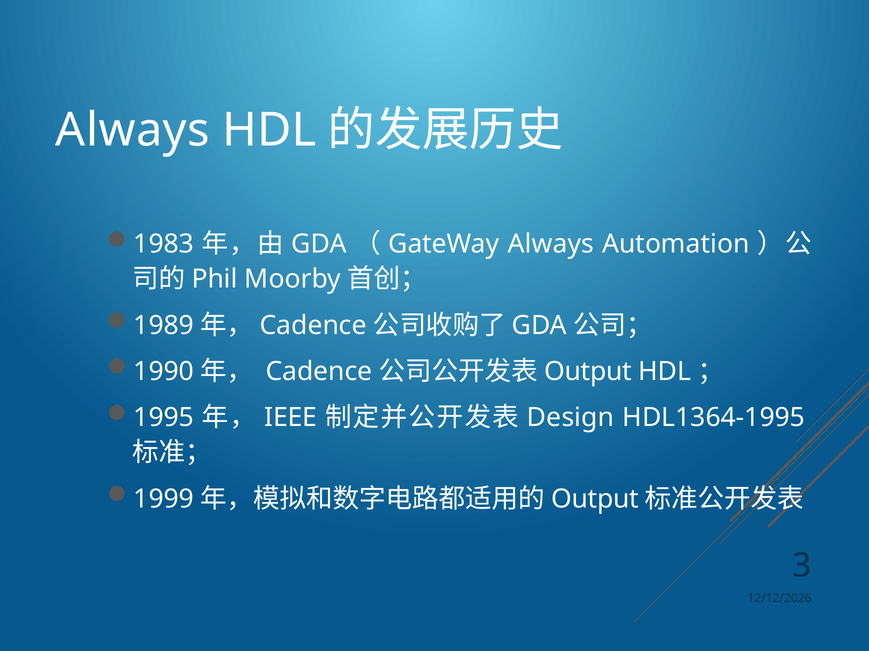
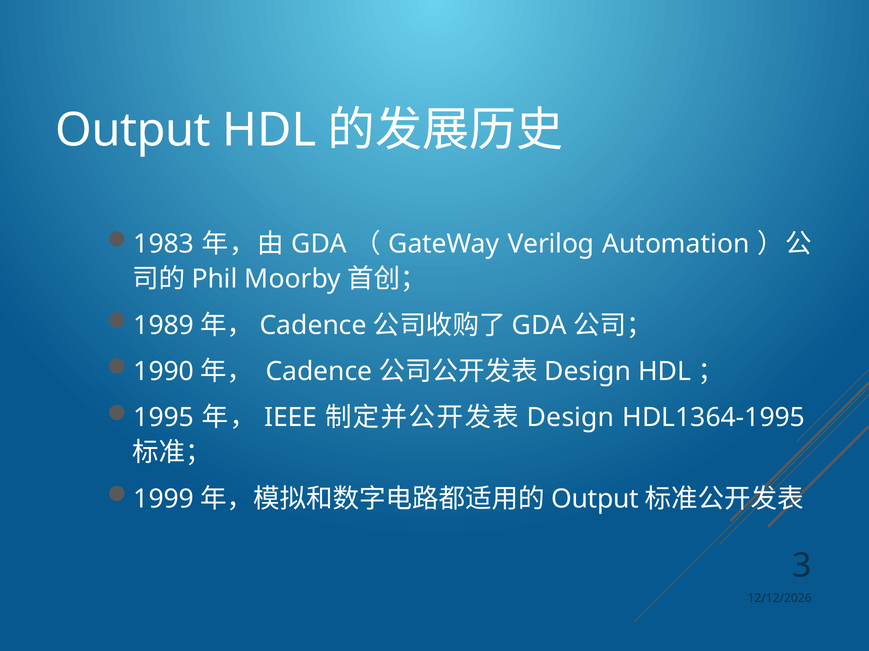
Always: Always -> Output (133, 131)
Always: Always -> Verilog (551, 245)
Output: Output -> Design (588, 372)
